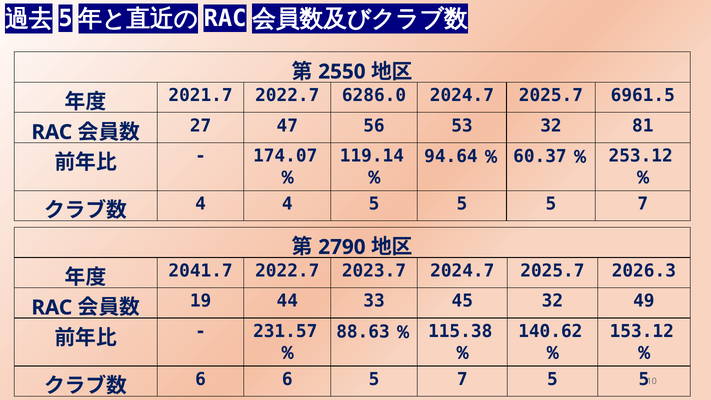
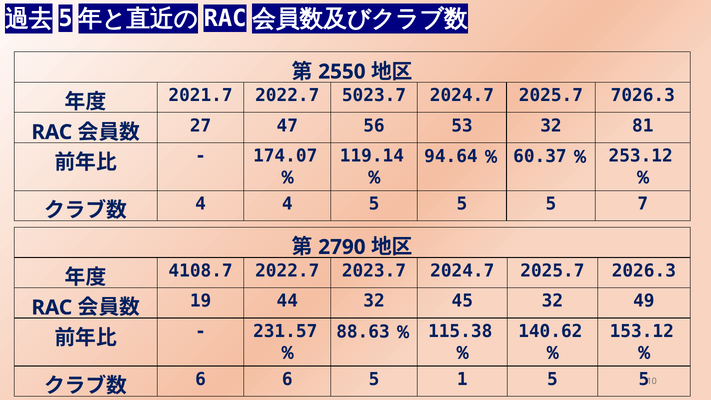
6286.0: 6286.0 -> 5023.7 (374, 95)
6961.5: 6961.5 -> 7026.3 (643, 95)
2041.7: 2041.7 -> 4108.7 (201, 271)
44 33: 33 -> 32 (374, 301)
6 5 7: 7 -> 1 (462, 379)
